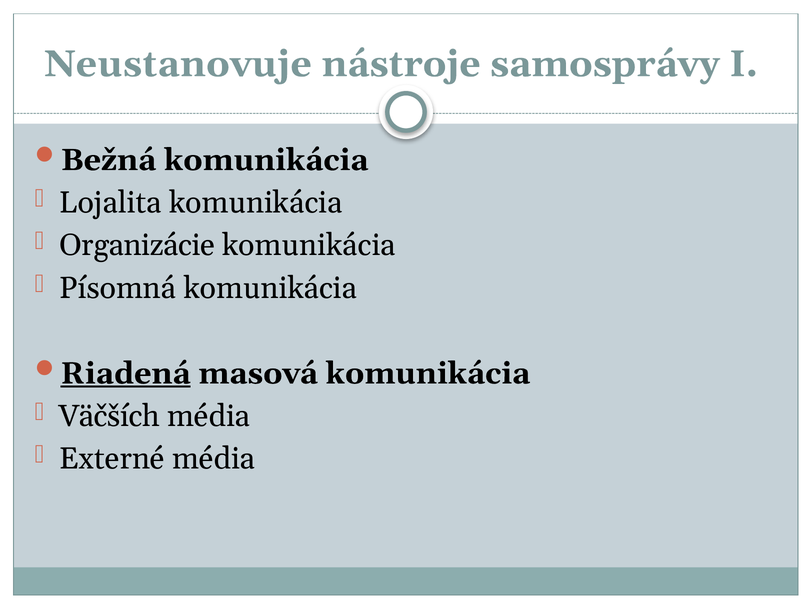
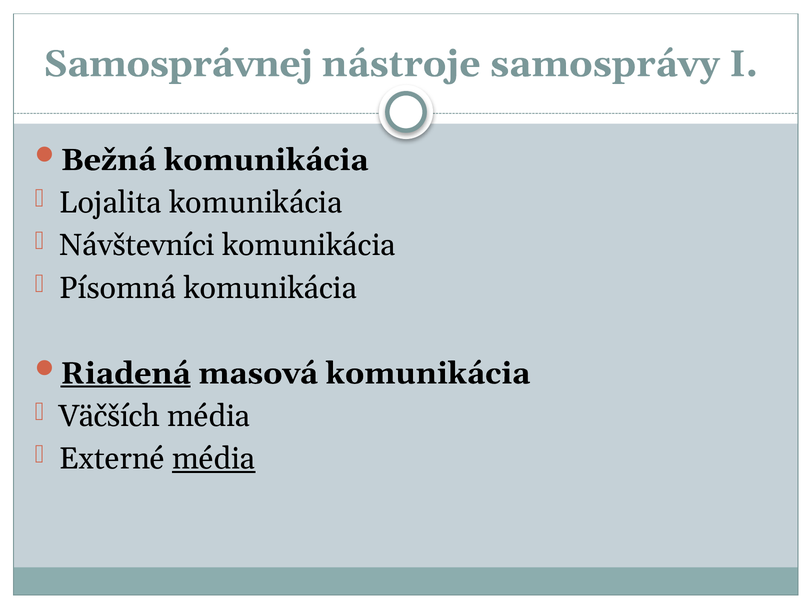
Neustanovuje: Neustanovuje -> Samosprávnej (178, 64)
Organizácie: Organizácie -> Návštevníci (137, 245)
média underline: none -> present (214, 459)
